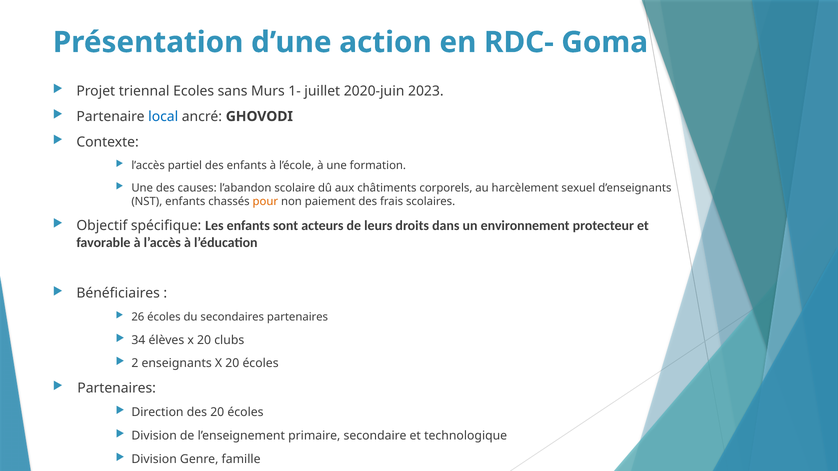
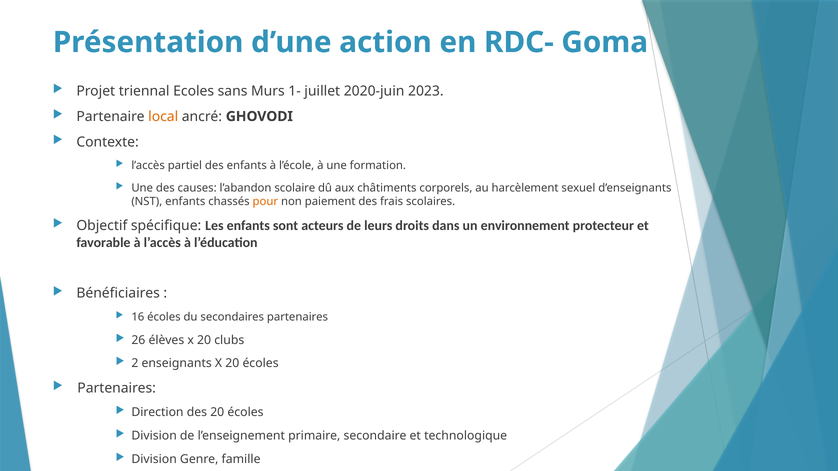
local colour: blue -> orange (163, 117)
26: 26 -> 16 (138, 317)
34: 34 -> 26 (138, 340)
